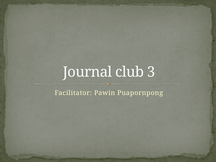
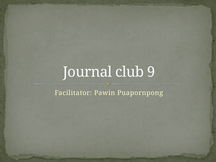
3: 3 -> 9 (151, 72)
